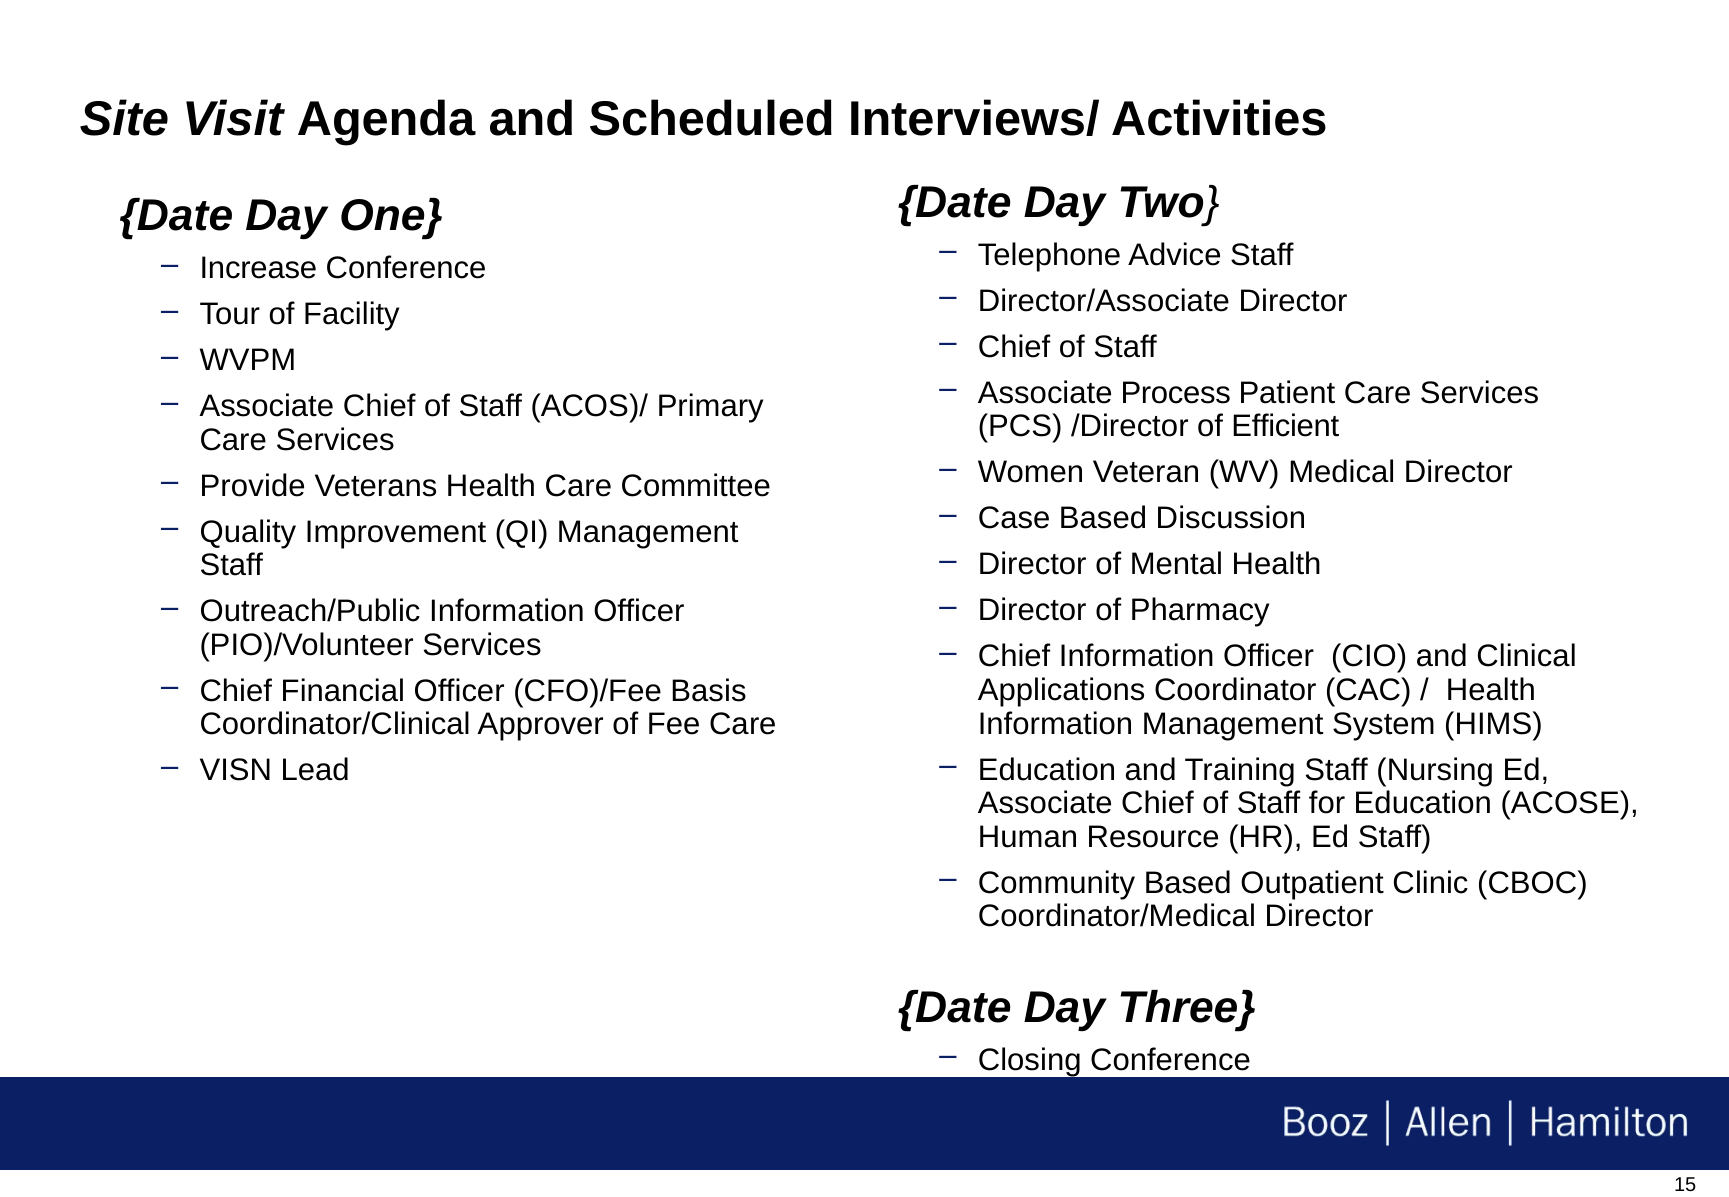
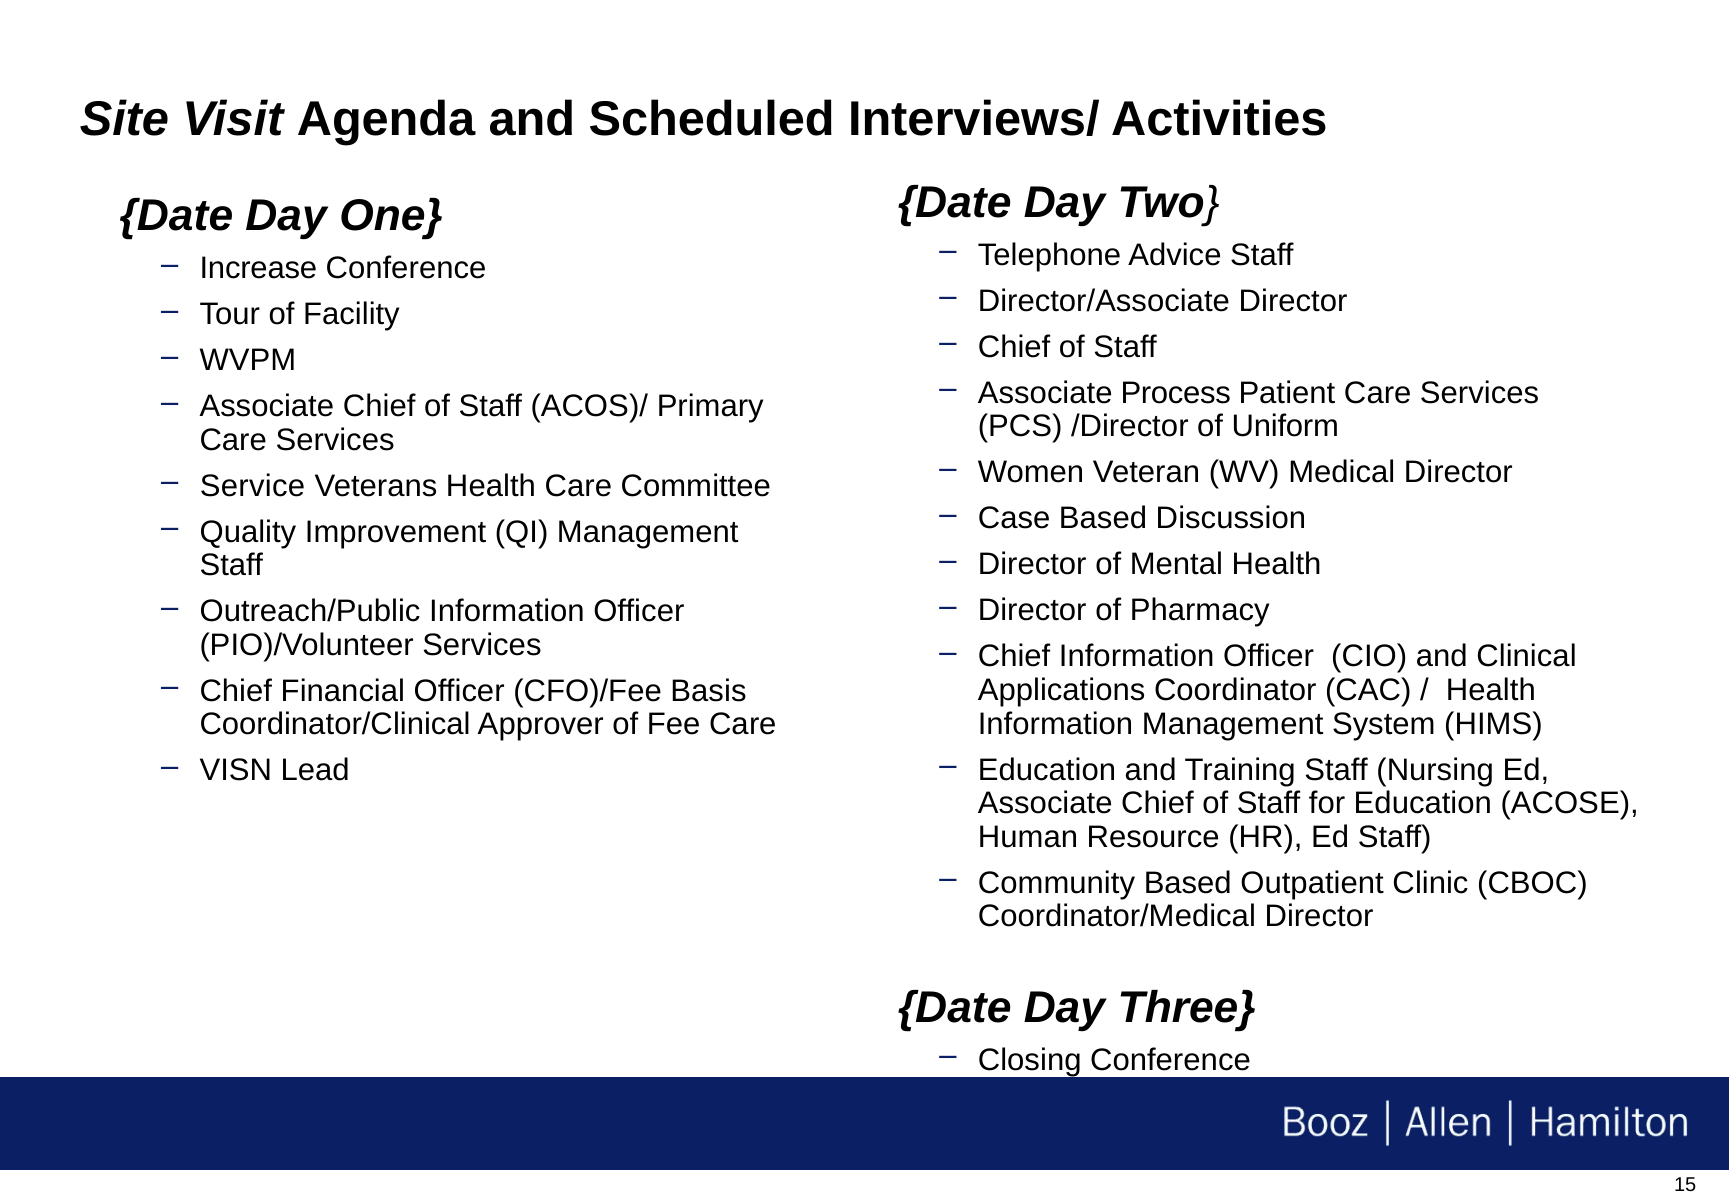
Efficient: Efficient -> Uniform (1285, 427)
Provide: Provide -> Service (253, 486)
